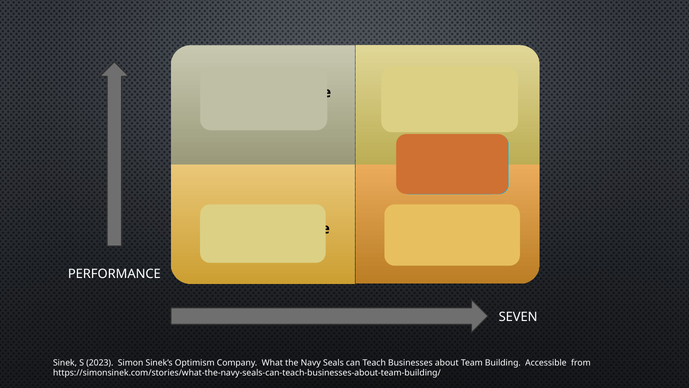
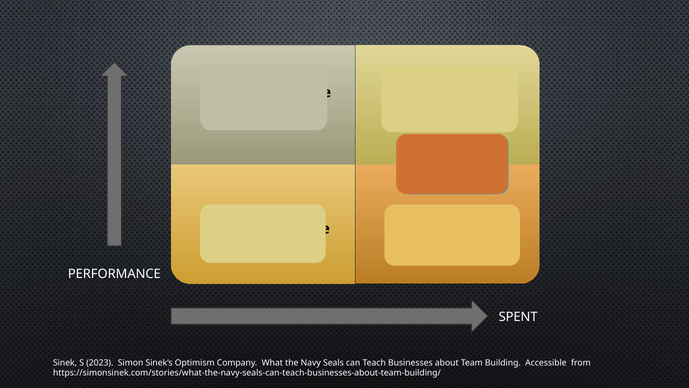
SEVEN: SEVEN -> SPENT (518, 316)
